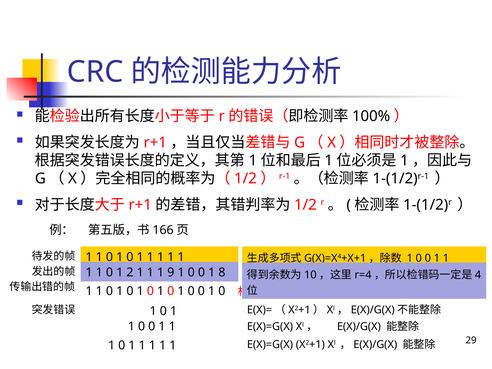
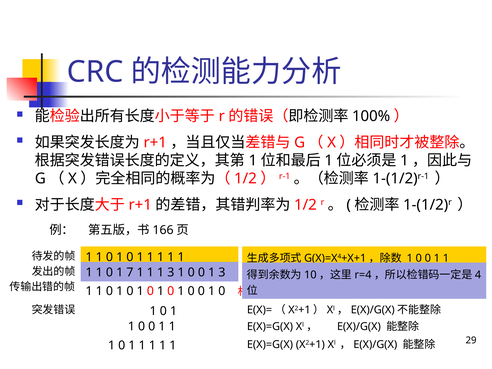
2: 2 -> 7 (130, 273)
1 1 9: 9 -> 3 (171, 273)
0 1 8: 8 -> 3 (222, 273)
